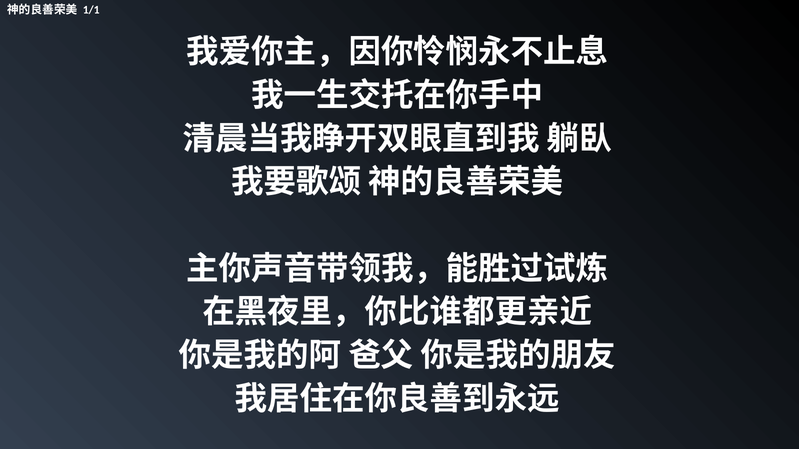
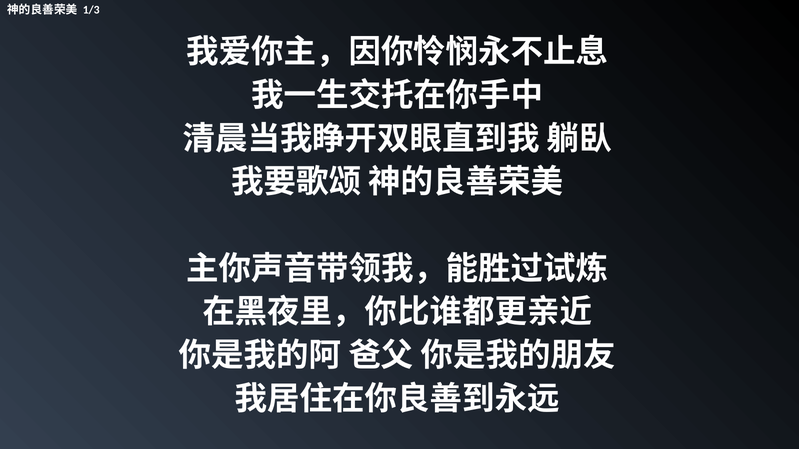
1/1: 1/1 -> 1/3 (91, 10)
